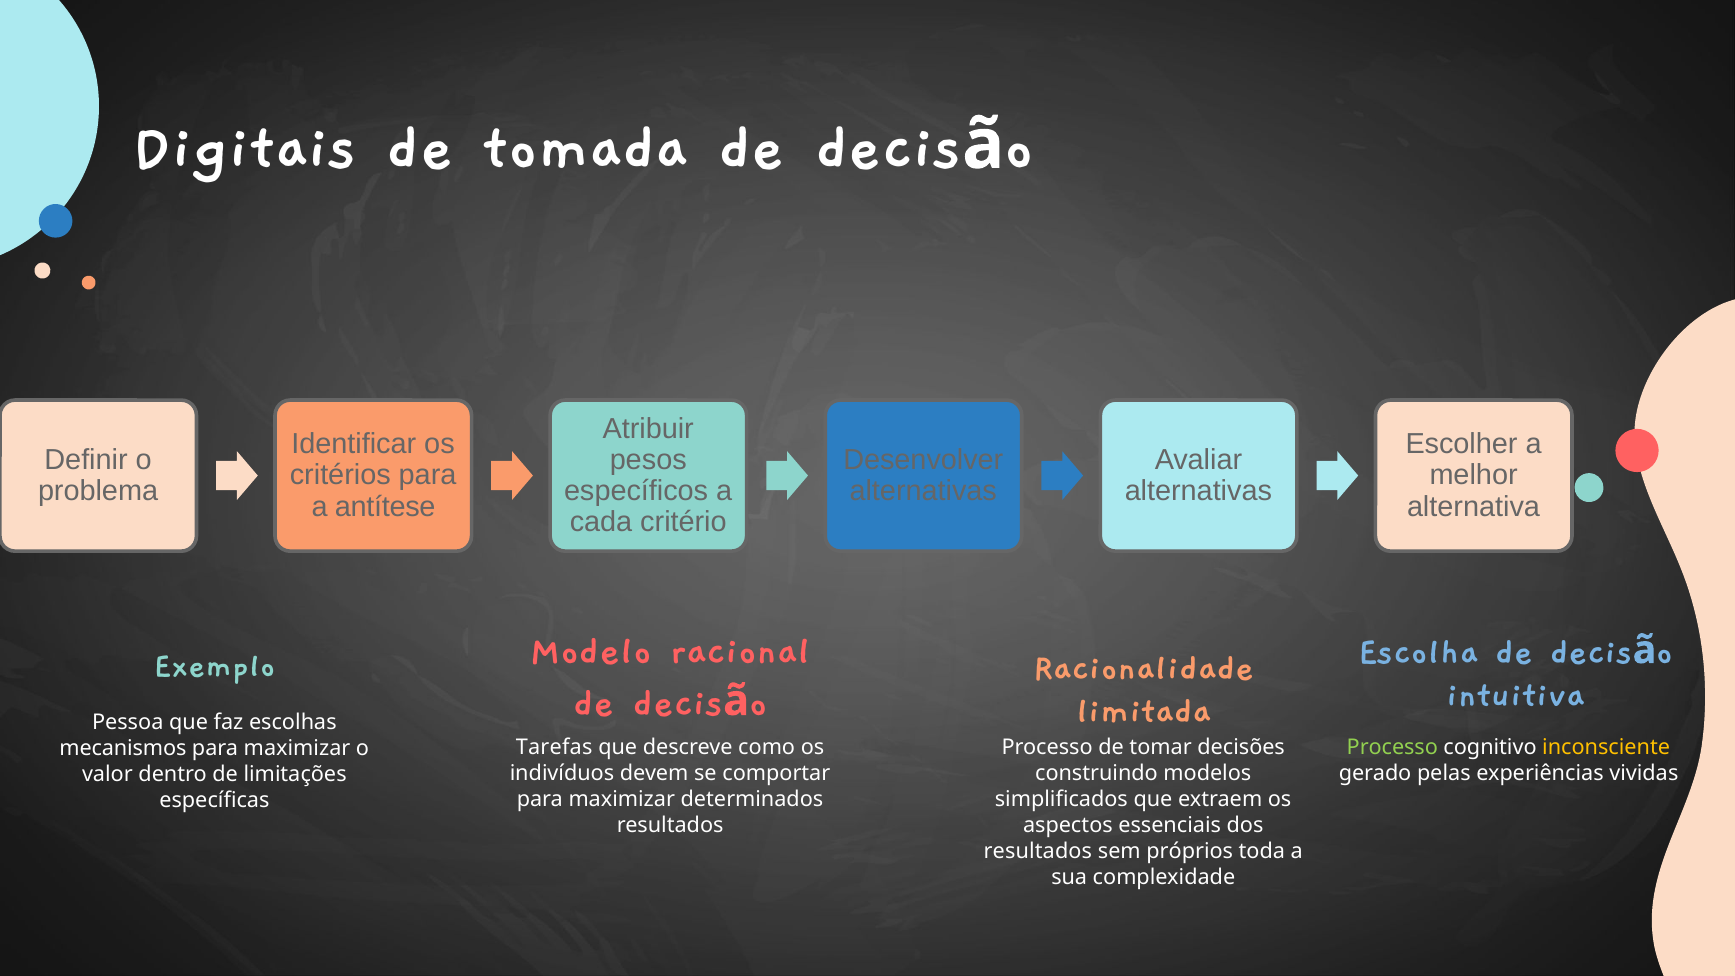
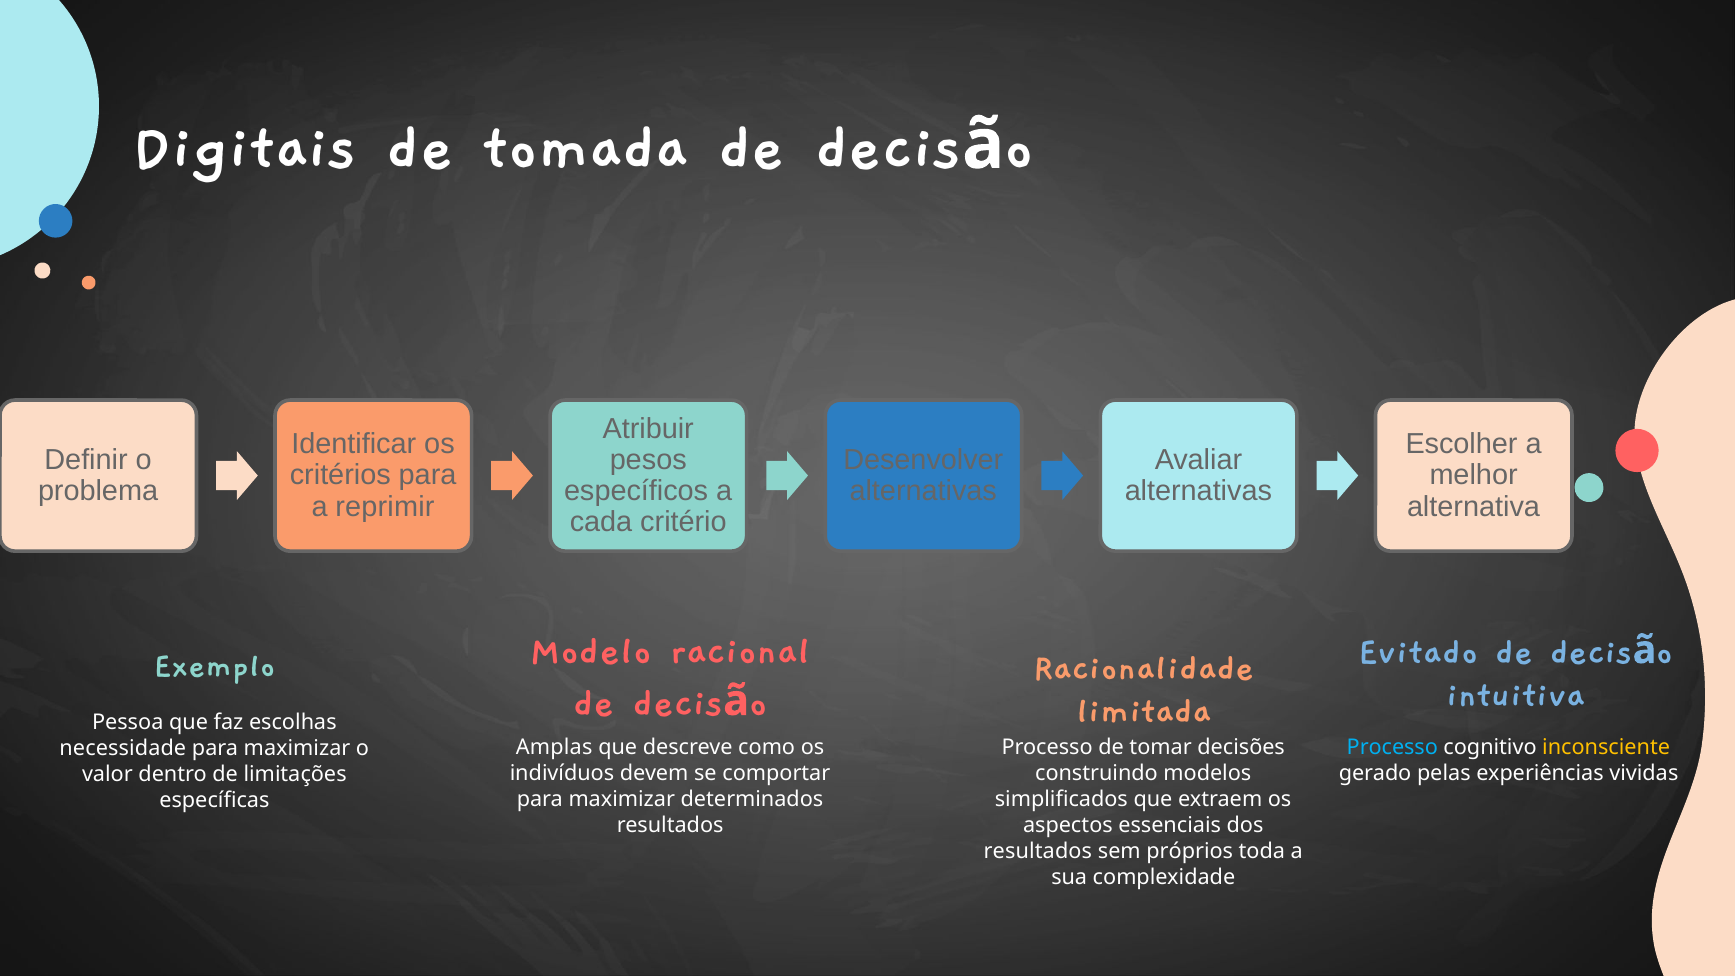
antítese: antítese -> reprimir (385, 507)
Escolha: Escolha -> Evitado (1418, 650)
Processo colour: light green -> light blue (1392, 748)
Tarefas: Tarefas -> Amplas (554, 748)
mecanismos: mecanismos -> necessidade (123, 748)
